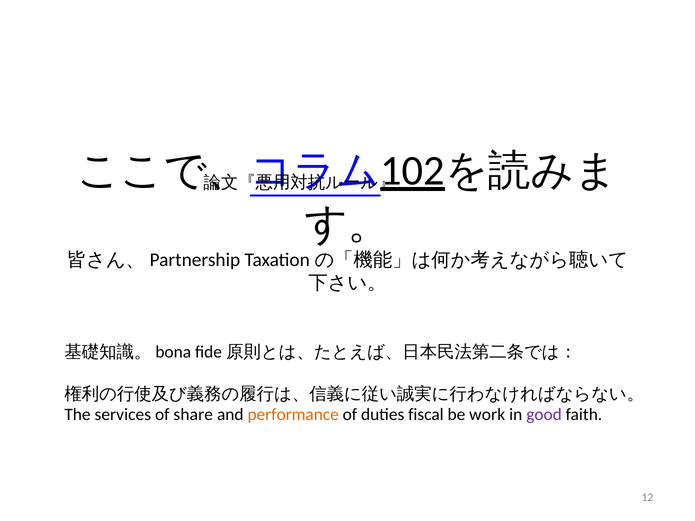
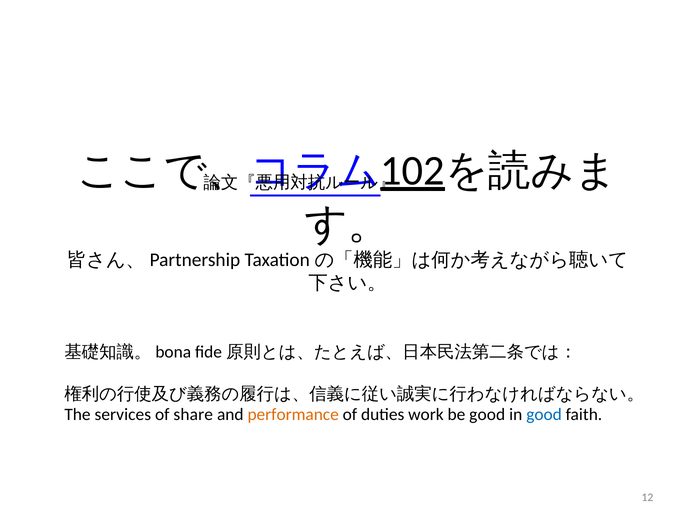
fiscal: fiscal -> work (426, 415)
be work: work -> good (487, 415)
good colour: purple -> blue (544, 415)
